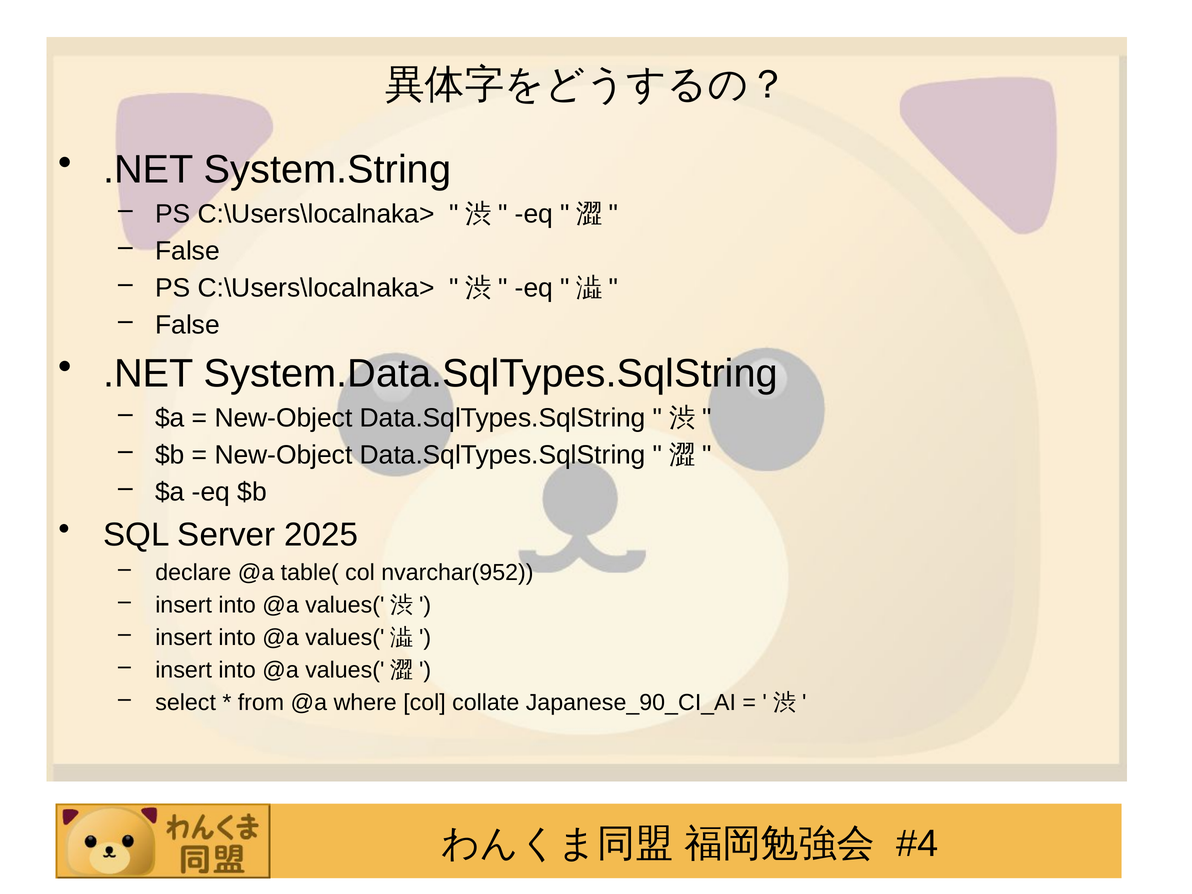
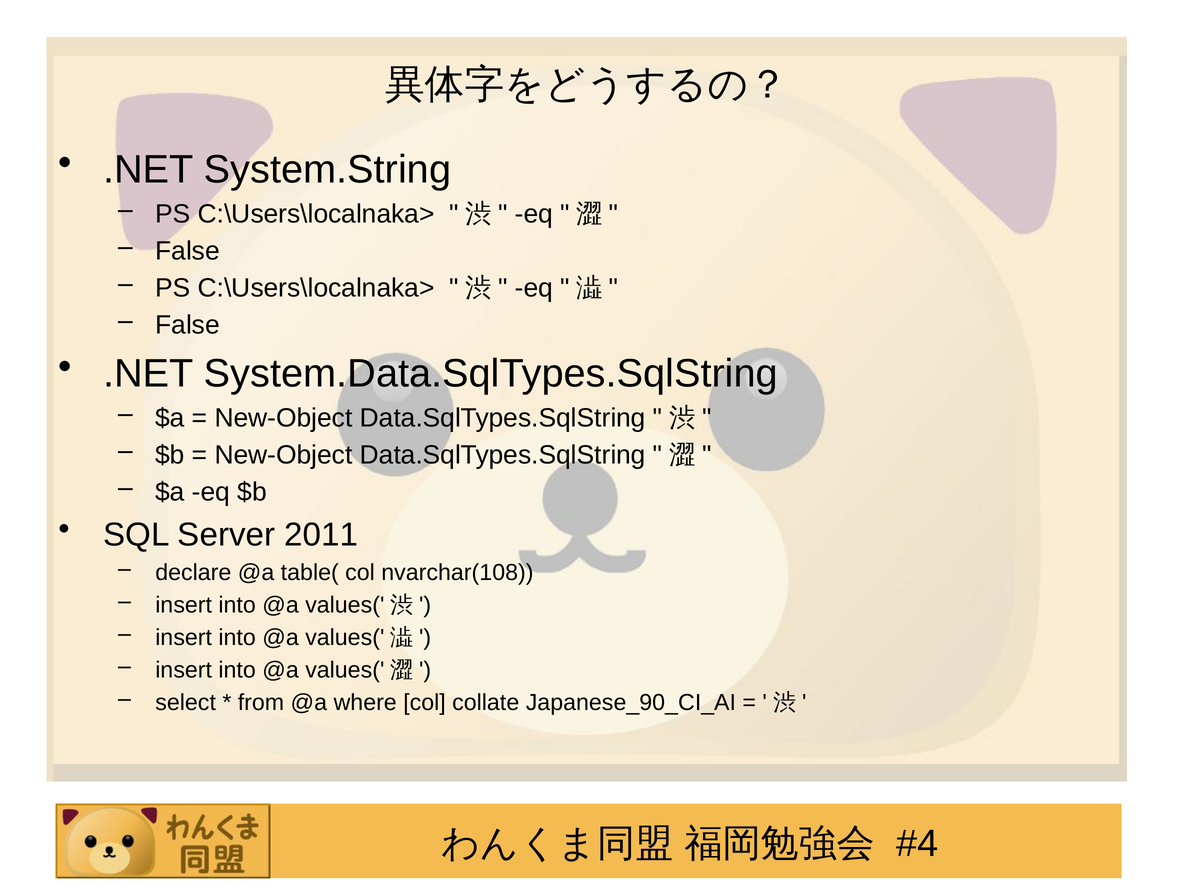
2025: 2025 -> 2011 (321, 535)
nvarchar(952: nvarchar(952 -> nvarchar(108 (457, 573)
